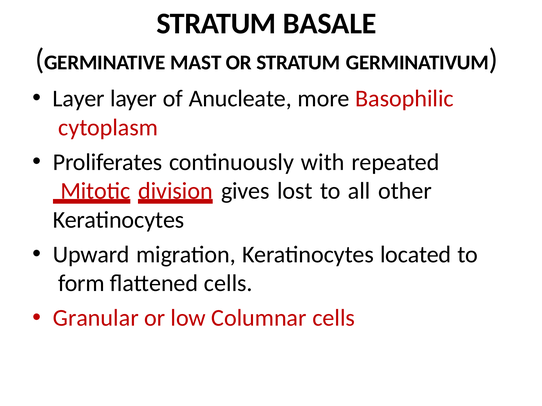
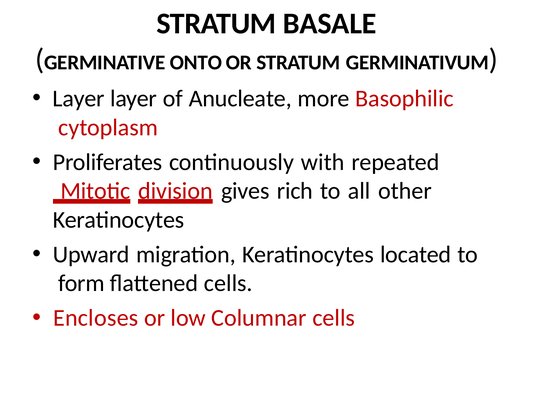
MAST: MAST -> ONTO (196, 63)
lost: lost -> rich (295, 191)
Granular: Granular -> Encloses (96, 318)
